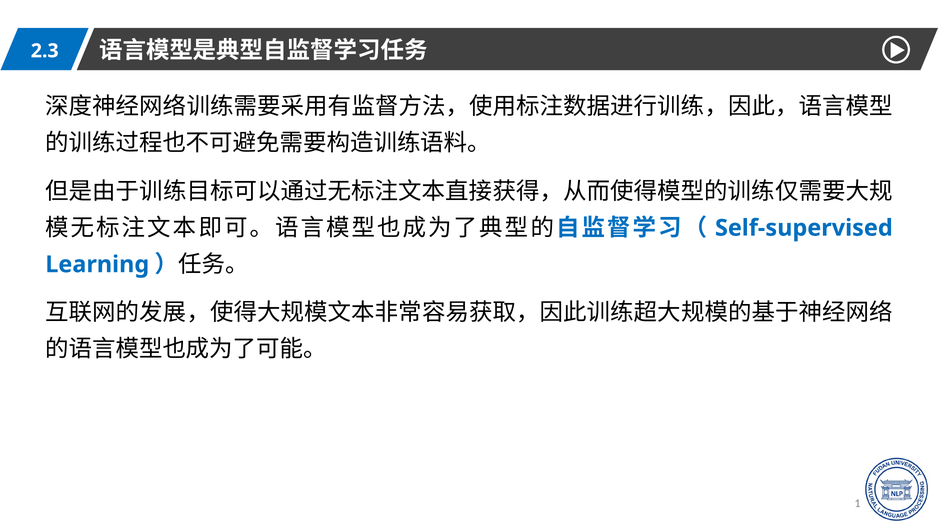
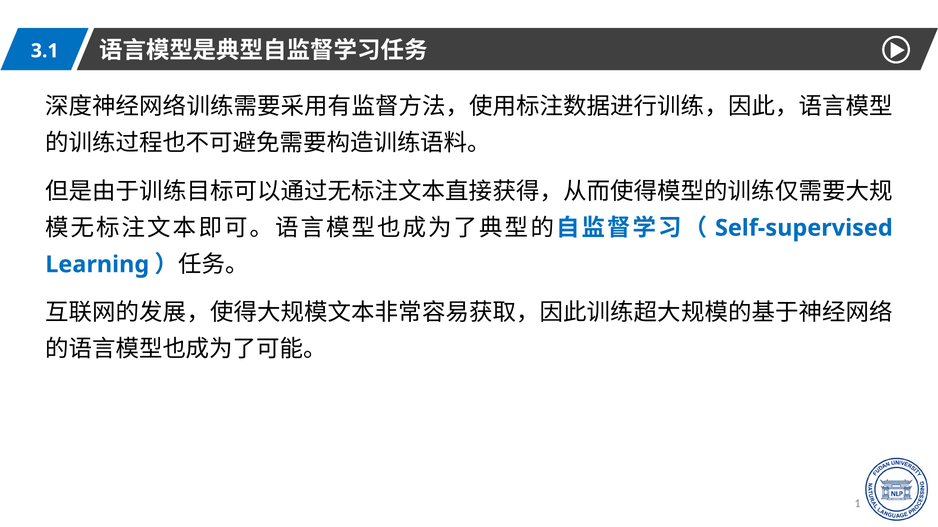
2.3: 2.3 -> 3.1 (45, 51)
